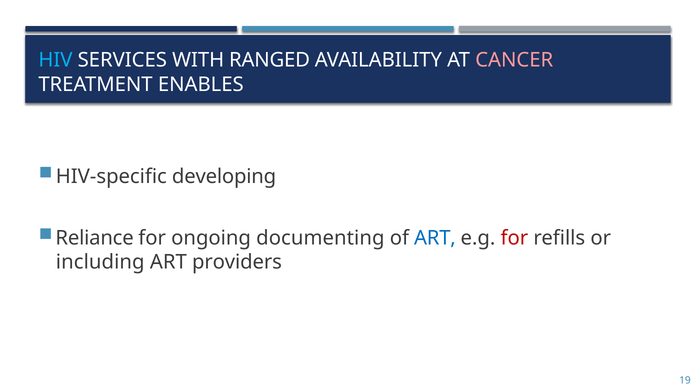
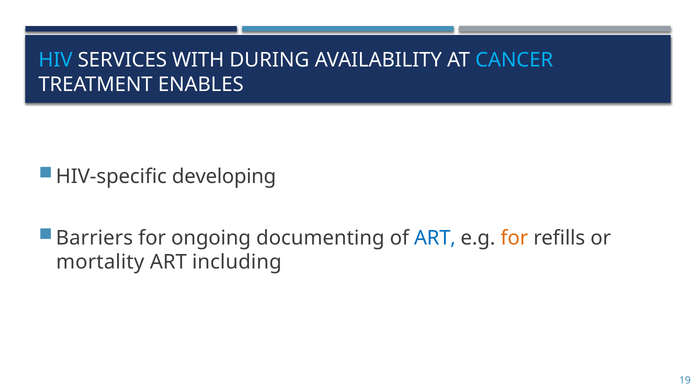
RANGED: RANGED -> DURING (269, 60)
CANCER colour: pink -> light blue (514, 60)
Reliance: Reliance -> Barriers (94, 238)
for colour: red -> orange (514, 238)
including: including -> mortality (100, 262)
providers: providers -> including (237, 262)
